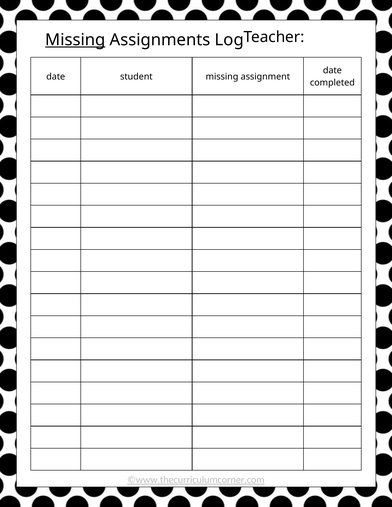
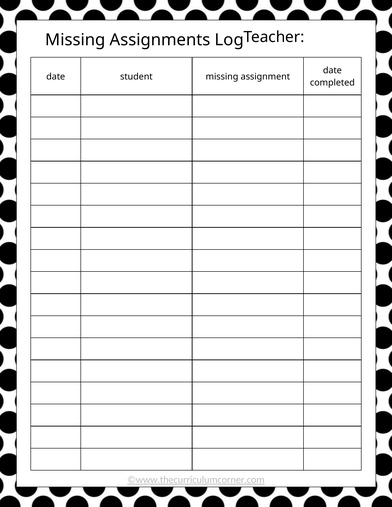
Missing underline: present -> none (75, 40)
